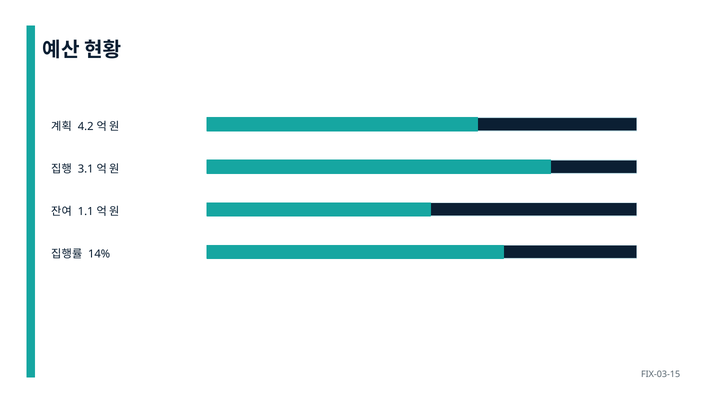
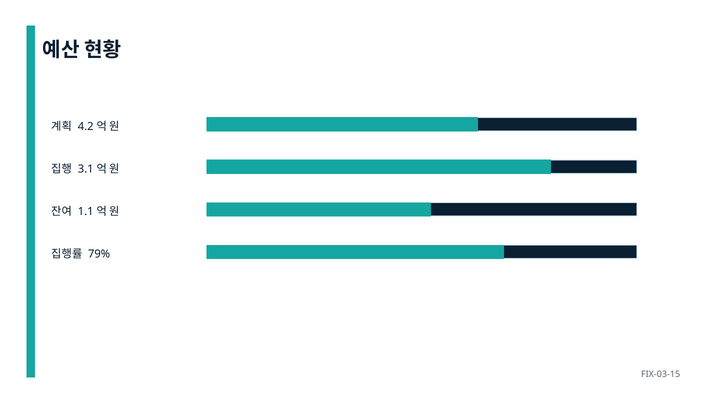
14%: 14% -> 79% (99, 254)
